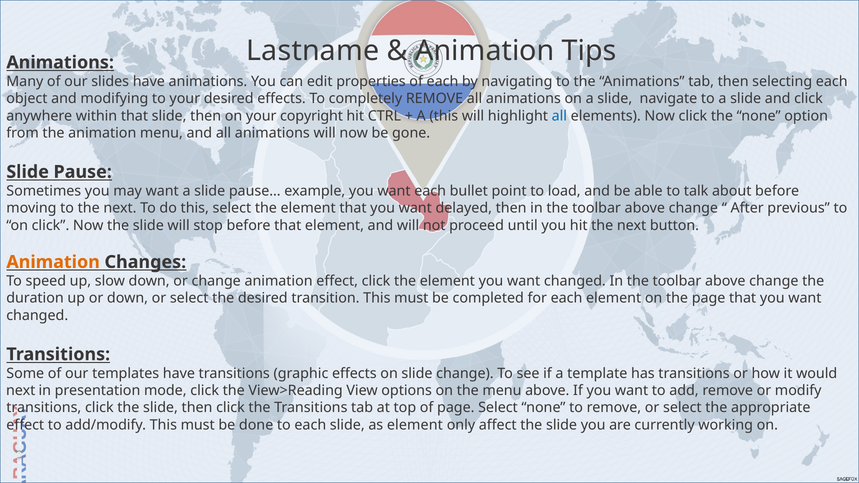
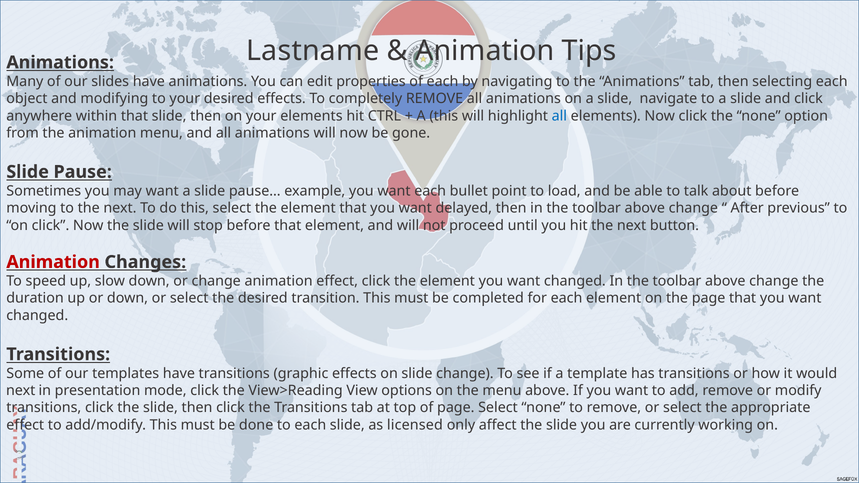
your copyright: copyright -> elements (311, 116)
Animation colour: orange -> red (53, 262)
as element: element -> licensed (415, 425)
